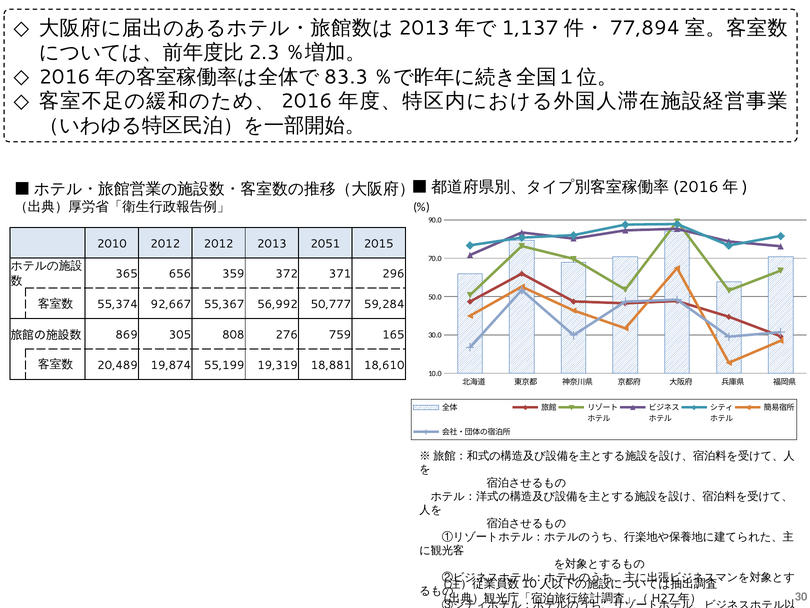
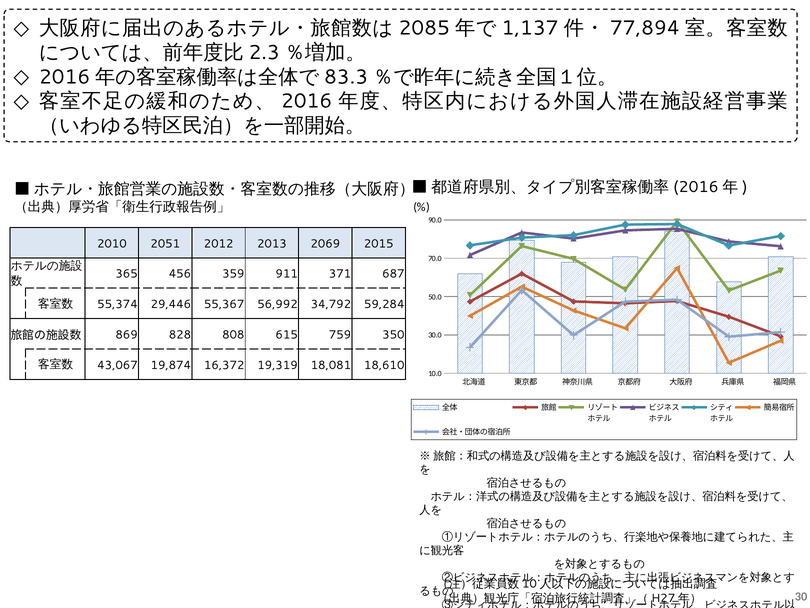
2013: 2013 -> 2085 (424, 28)
2010 2012: 2012 -> 2051 (165, 243)
2051: 2051 -> 2069 (325, 243)
656: 656 -> 456 (180, 274)
372: 372 -> 911 (287, 274)
296: 296 -> 687 (393, 274)
92,667: 92,667 -> 29,446 (171, 304)
50,777: 50,777 -> 34,792 (331, 304)
305: 305 -> 828 (180, 334)
276: 276 -> 615 (287, 334)
165: 165 -> 350 (393, 334)
20,489: 20,489 -> 43,067 (117, 365)
55,199: 55,199 -> 16,372 (224, 365)
18,881: 18,881 -> 18,081 (331, 365)
